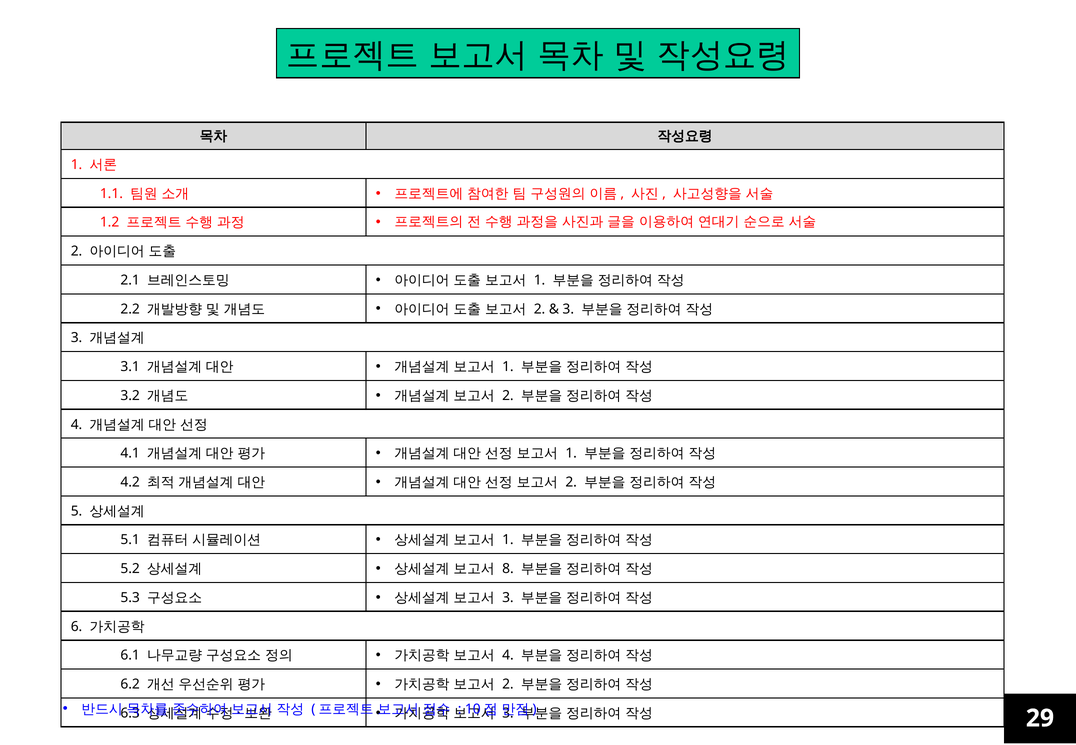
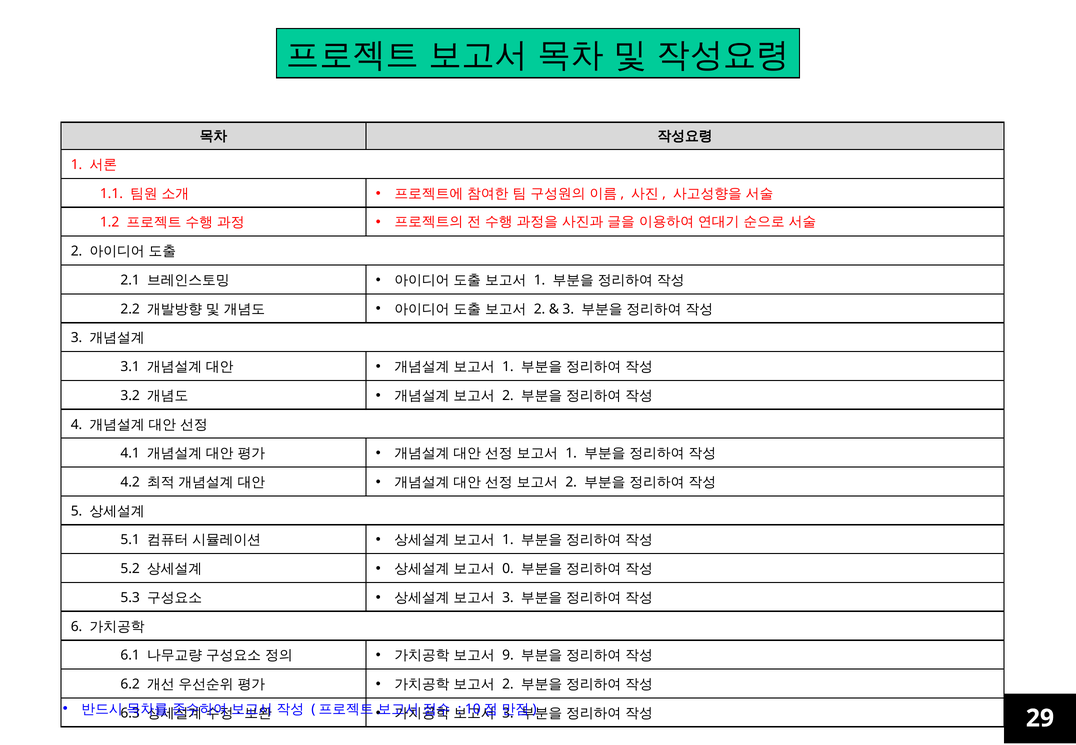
8: 8 -> 0 (508, 569)
4: 4 -> 9 (508, 655)
